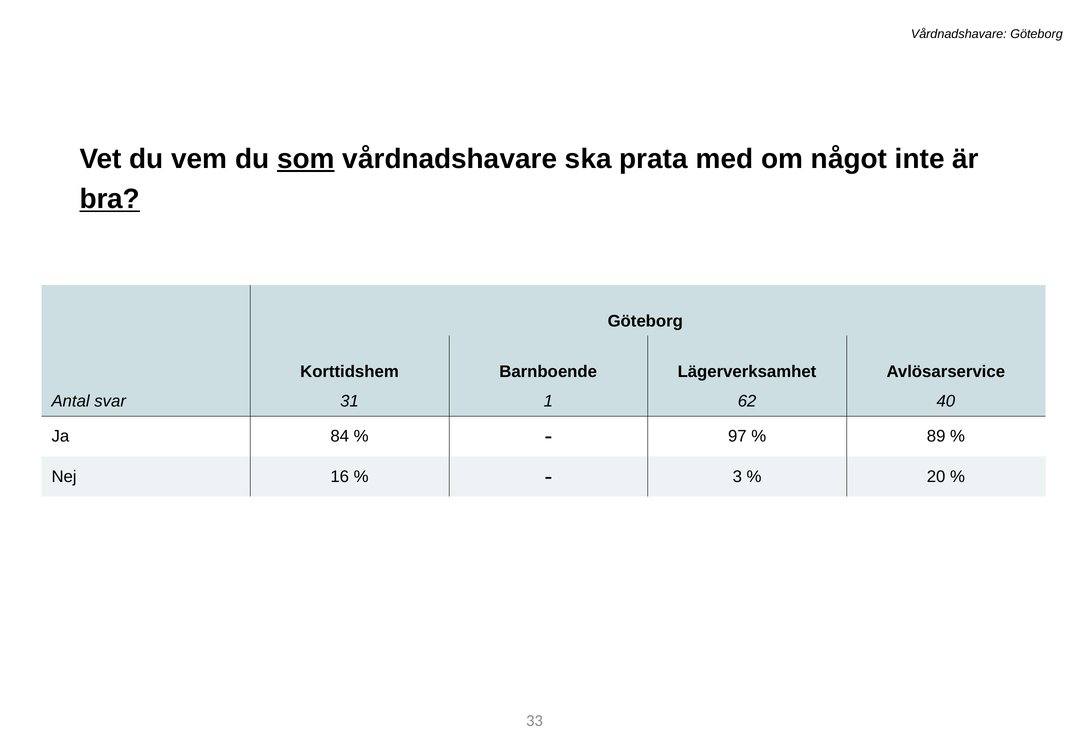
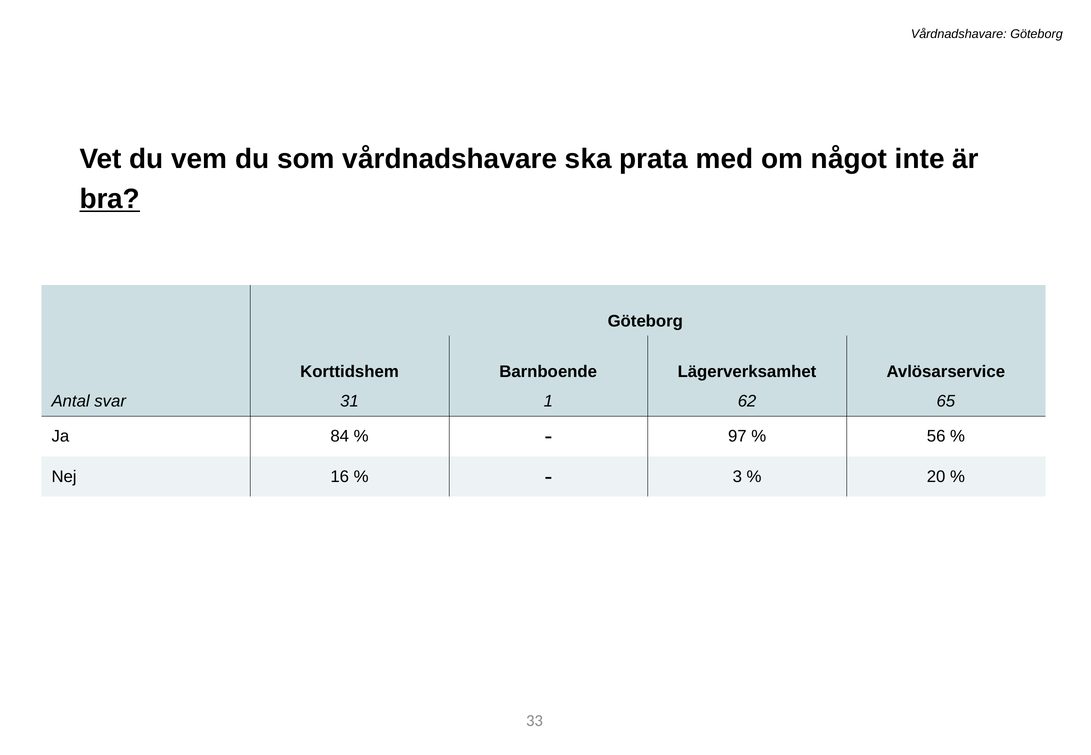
som underline: present -> none (306, 159)
40: 40 -> 65 (946, 401)
89: 89 -> 56 (936, 437)
